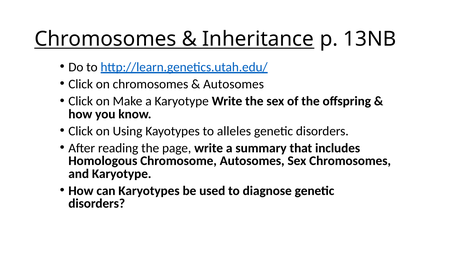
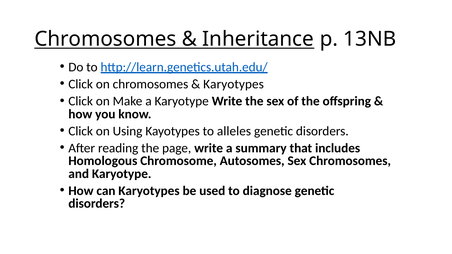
Autosomes: Autosomes -> Karyotypes (234, 84)
